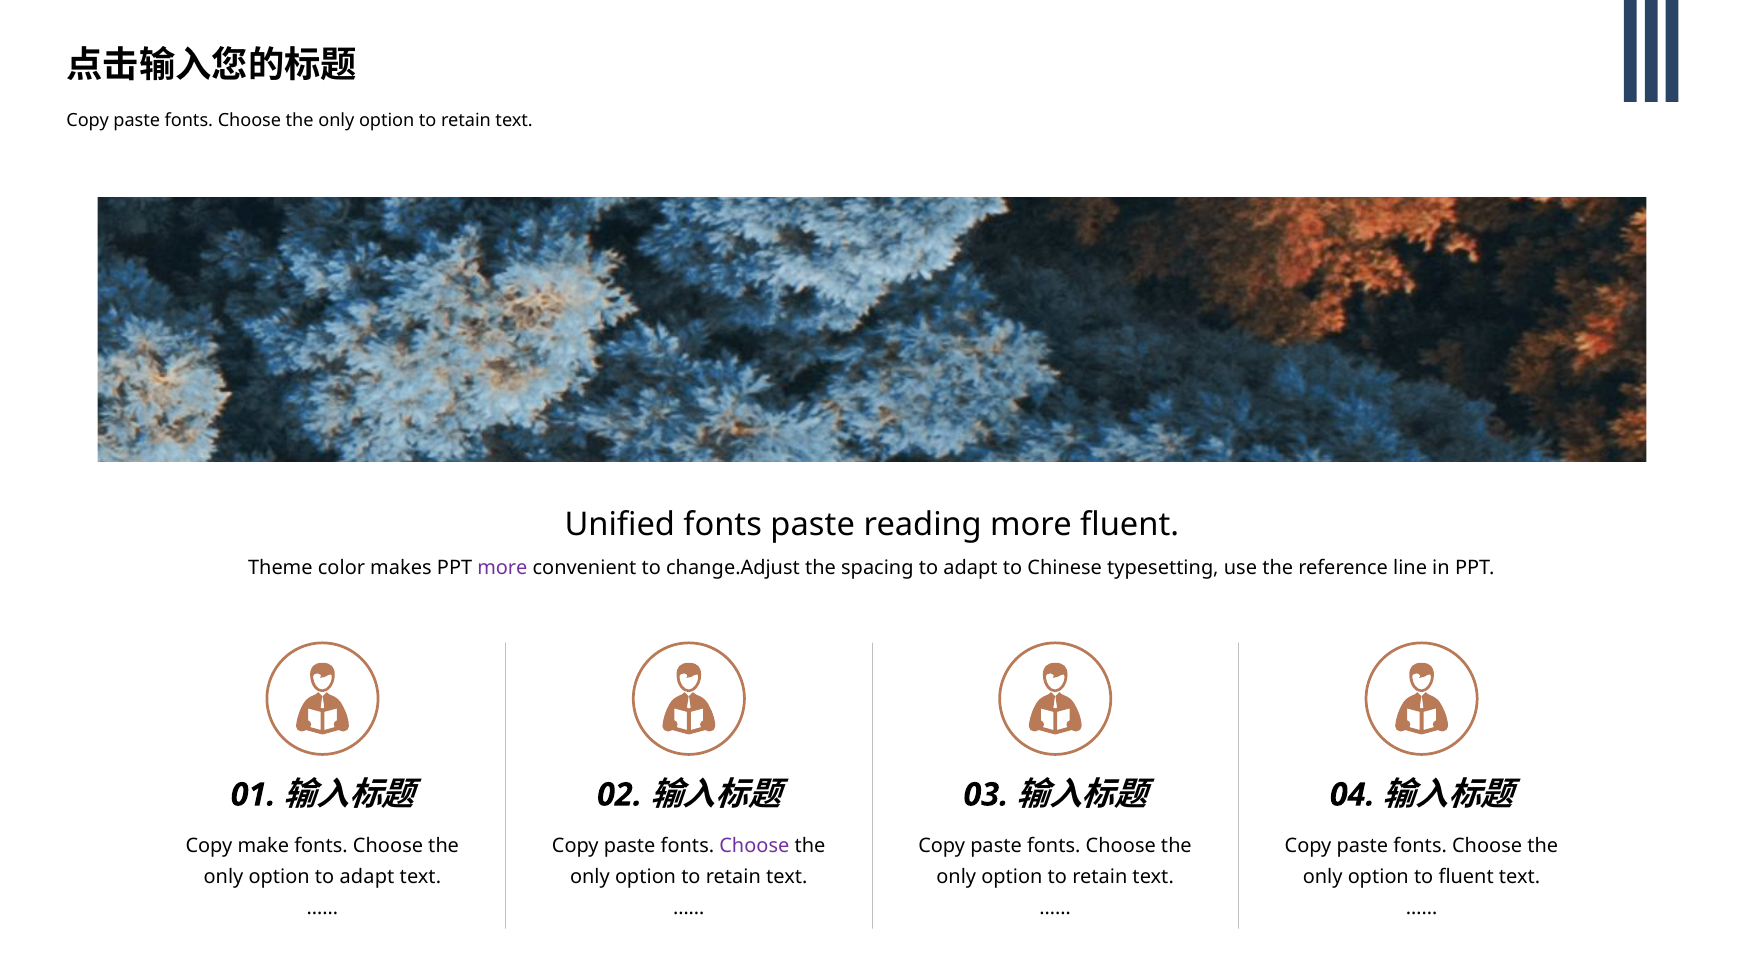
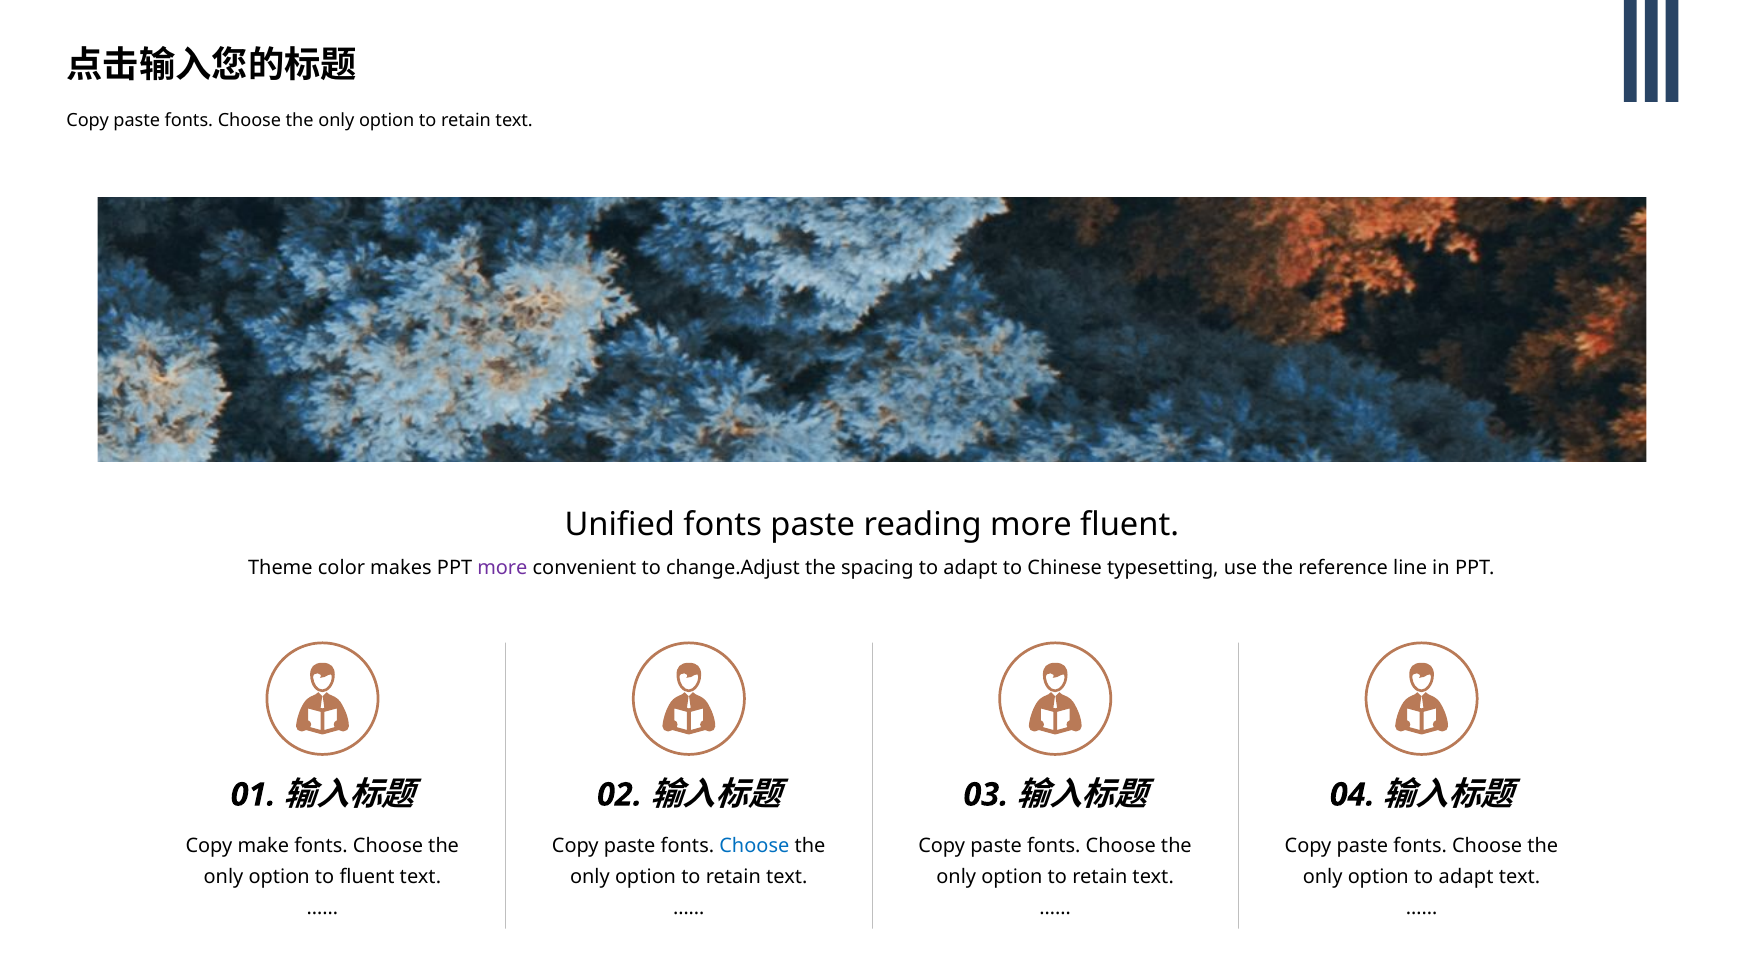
Choose colour: purple -> blue (754, 846)
option to adapt: adapt -> fluent (367, 877)
option to fluent: fluent -> adapt (1466, 877)
